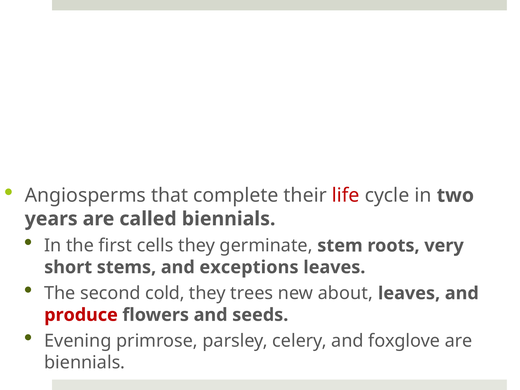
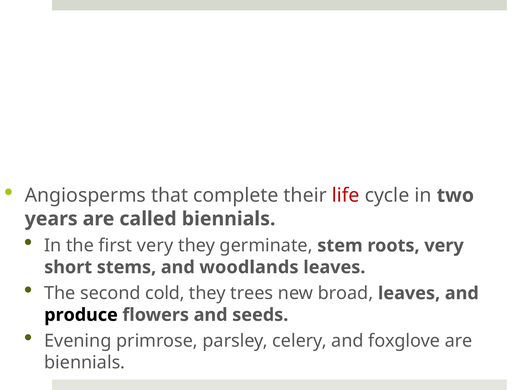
first cells: cells -> very (155, 246)
exceptions: exceptions -> woodlands (249, 267)
about: about -> broad (345, 293)
produce colour: red -> black (81, 315)
